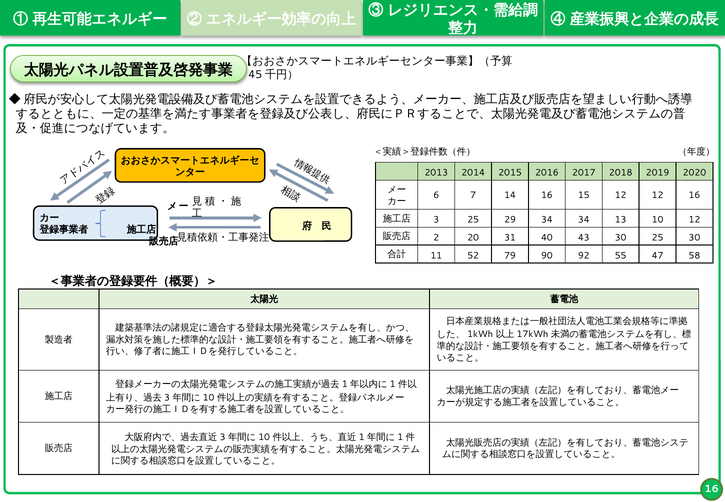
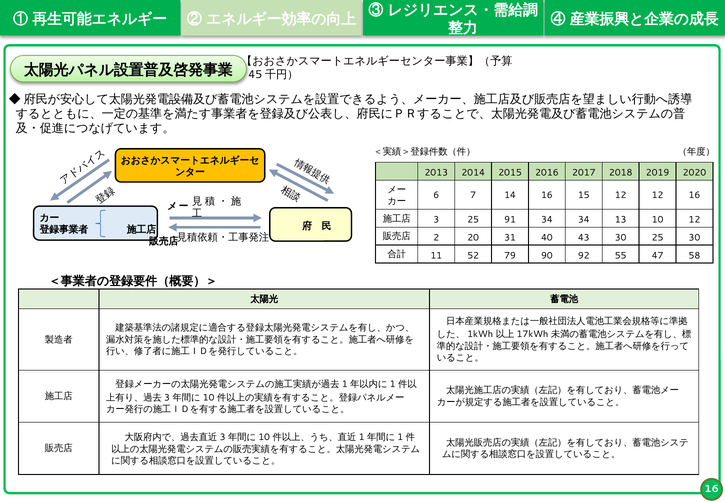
29: 29 -> 91 (510, 220)
